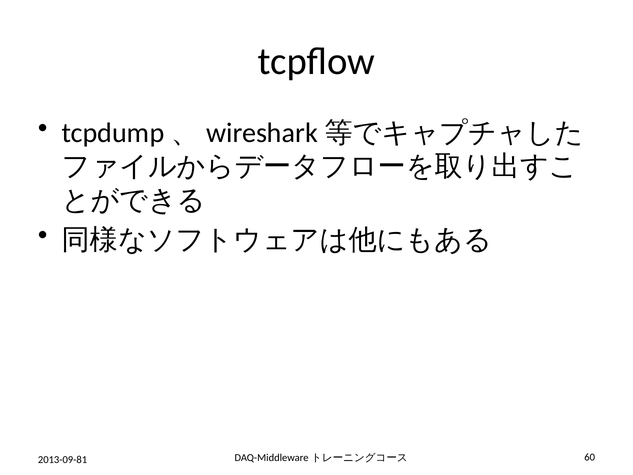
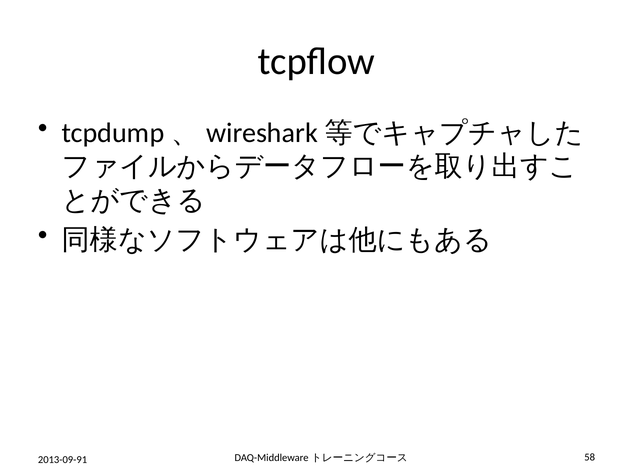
2013-09-81: 2013-09-81 -> 2013-09-91 (63, 459)
60: 60 -> 58 (590, 457)
